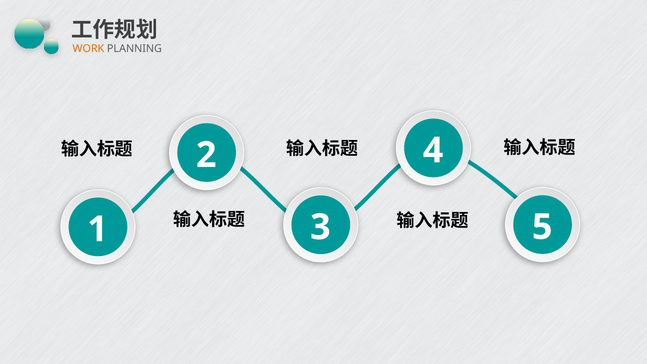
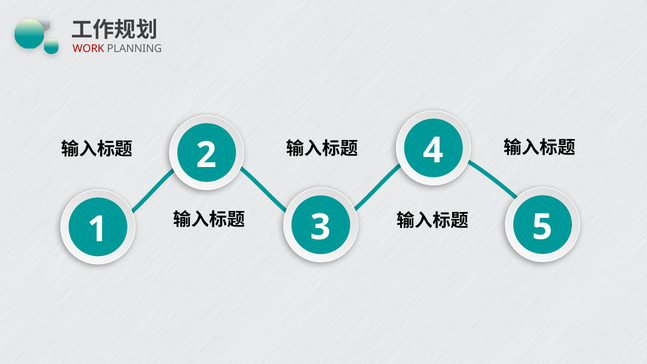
WORK colour: orange -> red (88, 49)
